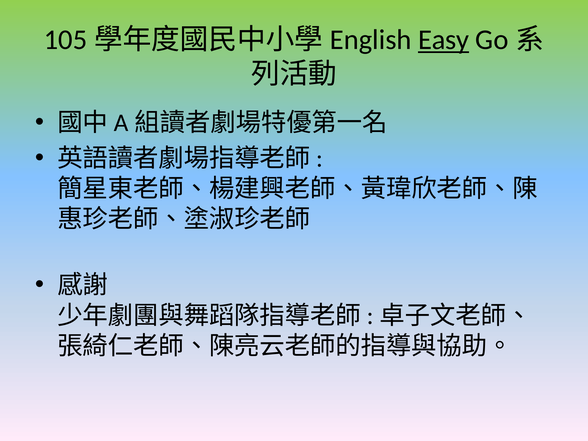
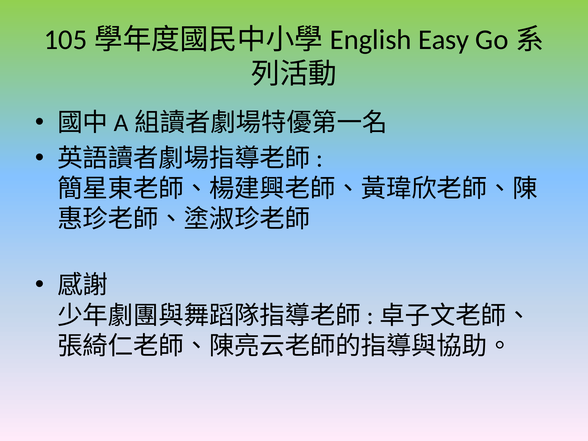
Easy underline: present -> none (444, 40)
